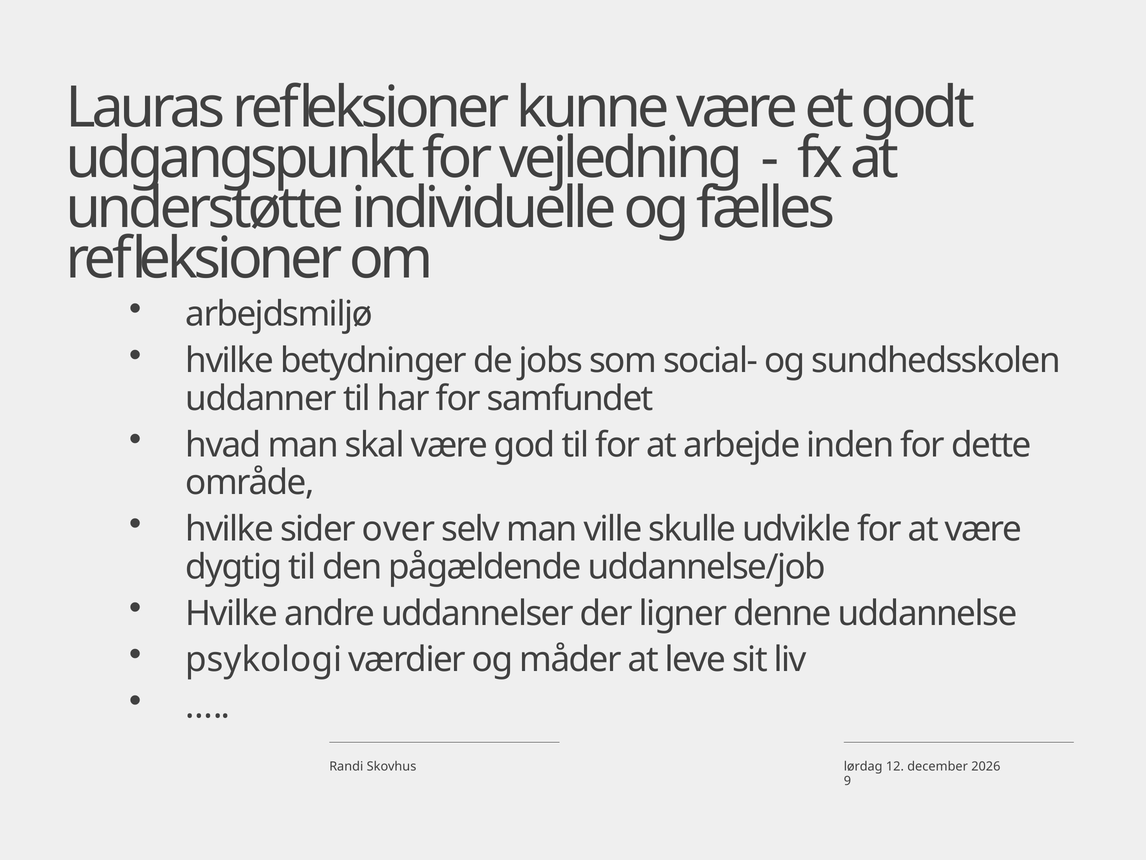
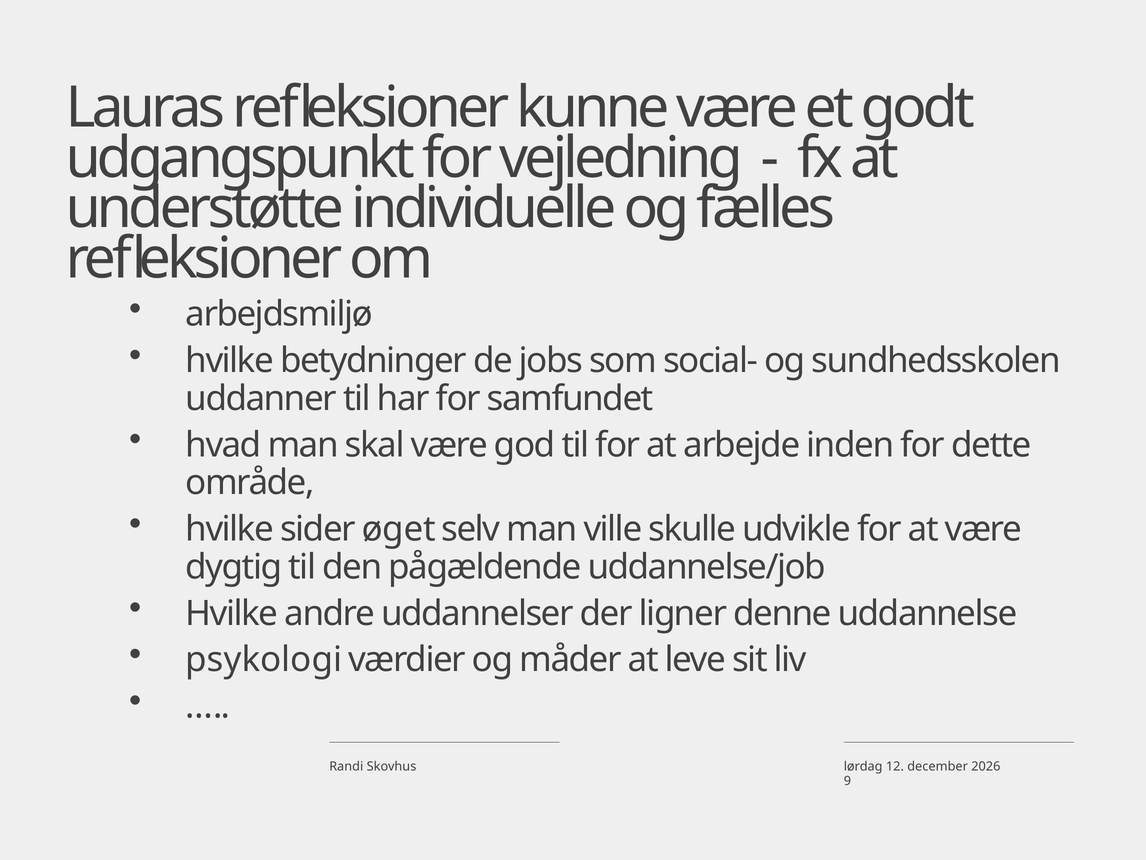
over: over -> øget (399, 529)
